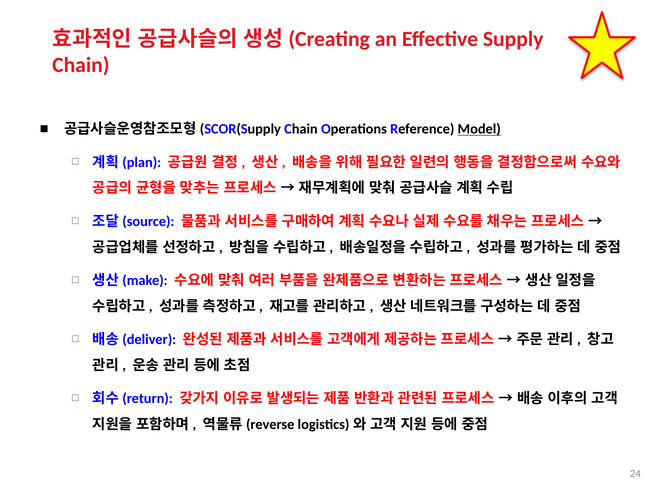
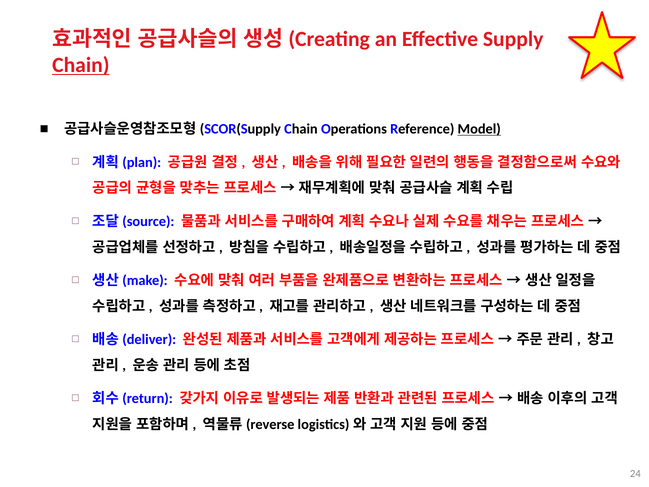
Chain underline: none -> present (81, 65)
